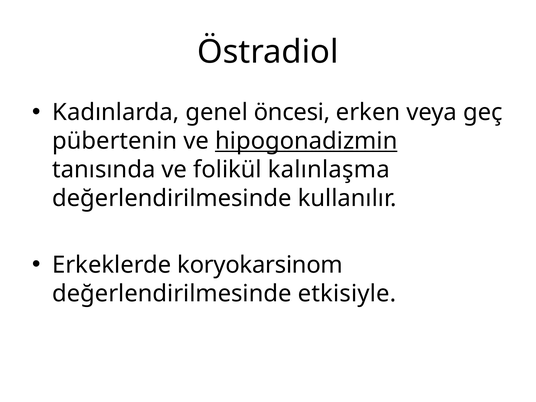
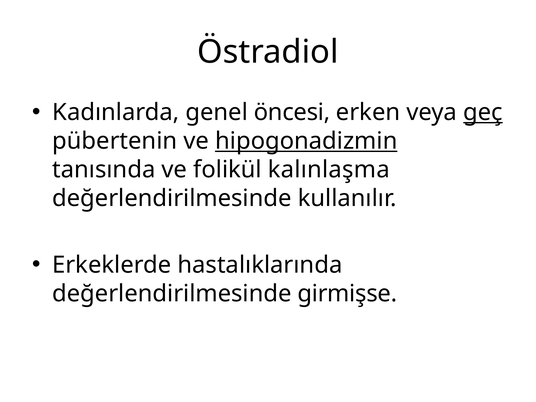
geç underline: none -> present (483, 112)
koryokarsinom: koryokarsinom -> hastalıklarında (260, 265)
etkisiyle: etkisiyle -> girmişse (347, 294)
